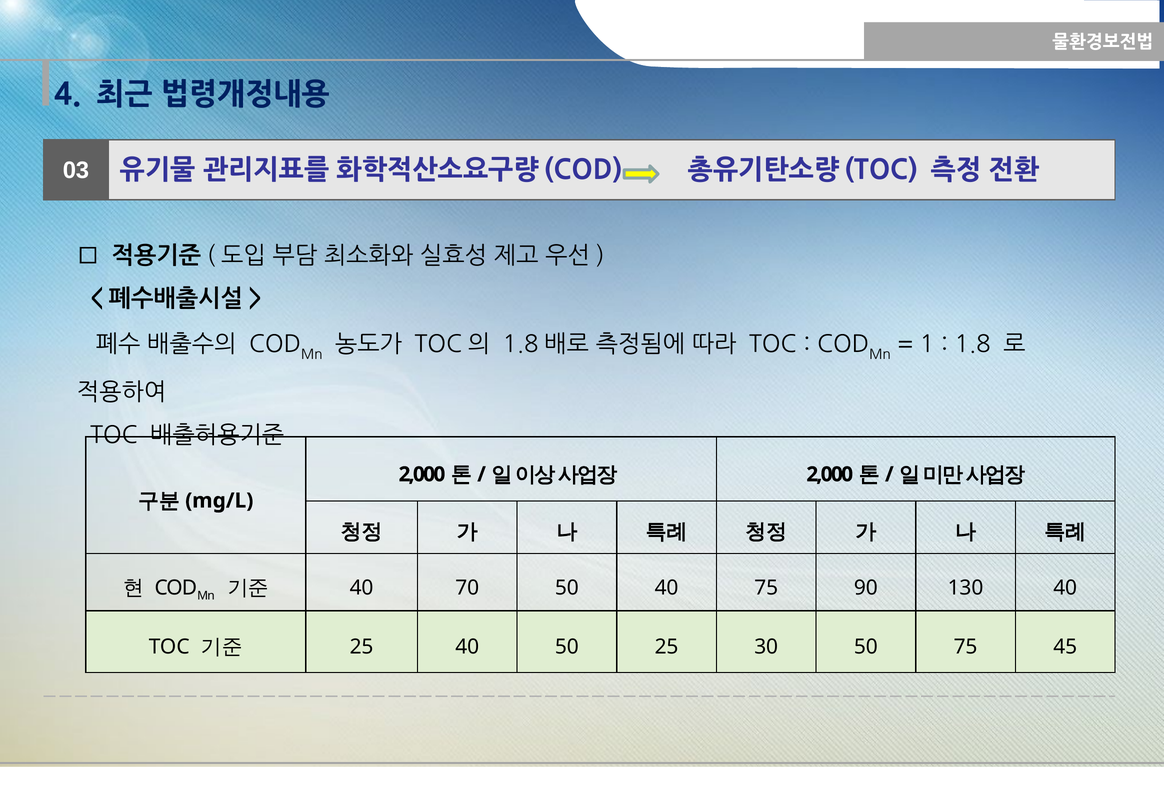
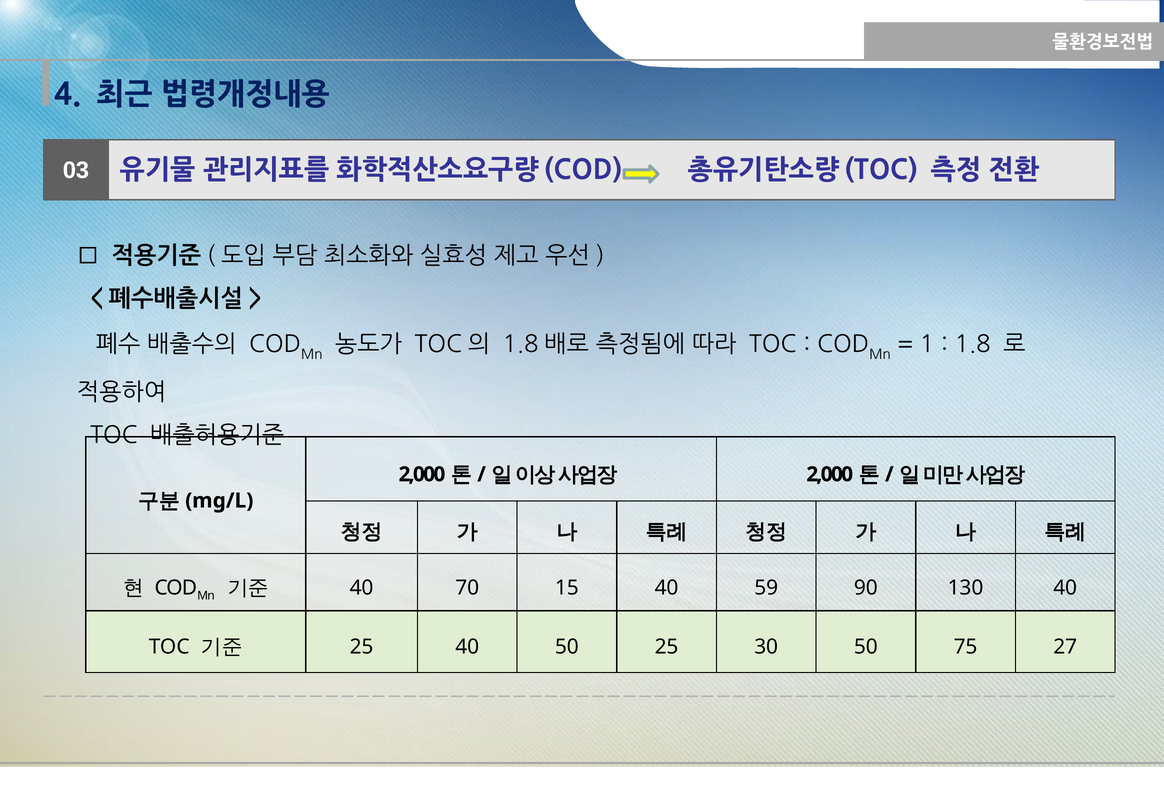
70 50: 50 -> 15 (567, 588)
40 75: 75 -> 59 (766, 588)
75 45: 45 -> 27 (1065, 647)
